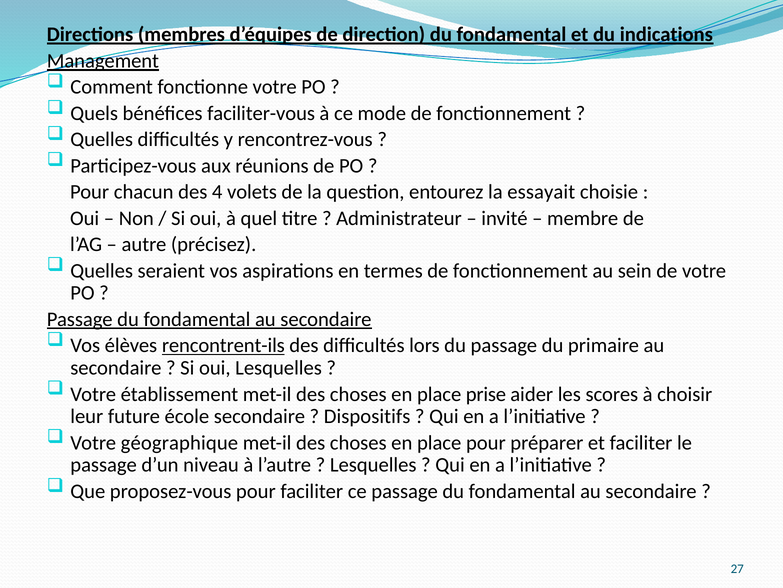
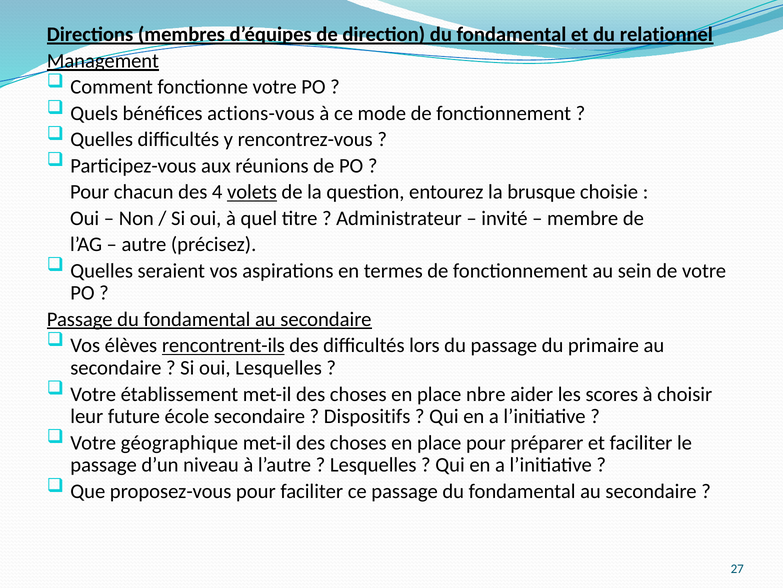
indications: indications -> relationnel (666, 35)
faciliter-vous: faciliter-vous -> actions-vous (261, 113)
volets underline: none -> present (252, 192)
essayait: essayait -> brusque (541, 192)
prise: prise -> nbre (486, 394)
